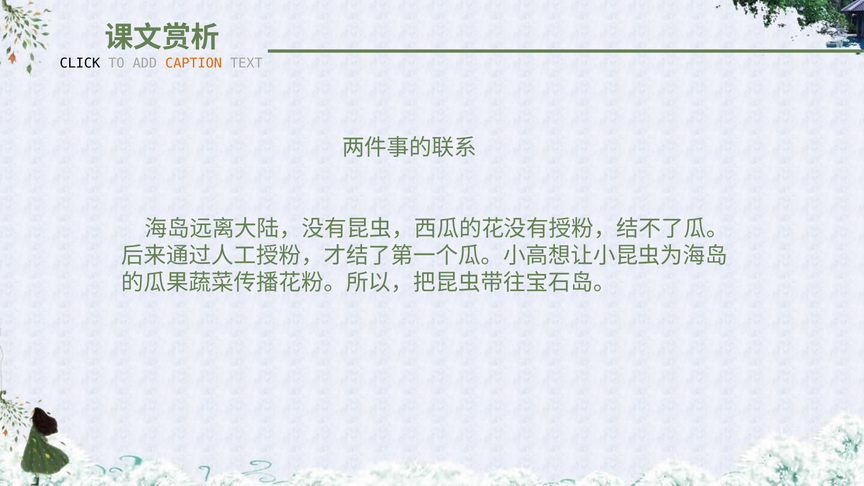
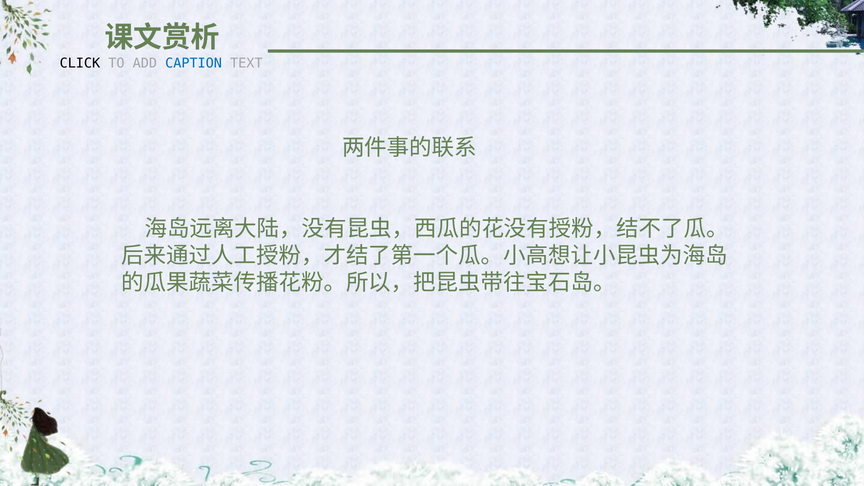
CAPTION colour: orange -> blue (194, 63)
